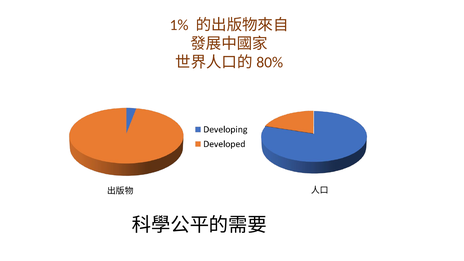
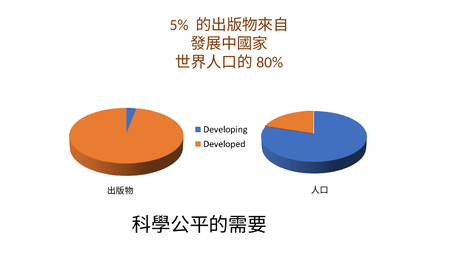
1%: 1% -> 5% (179, 25)
